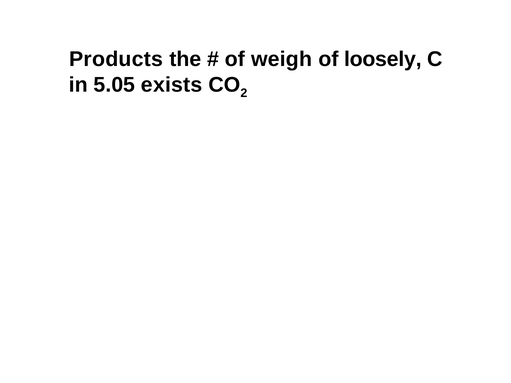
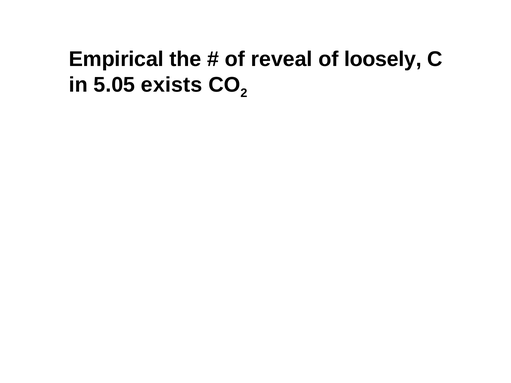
Products: Products -> Empirical (116, 59)
weigh: weigh -> reveal (282, 59)
